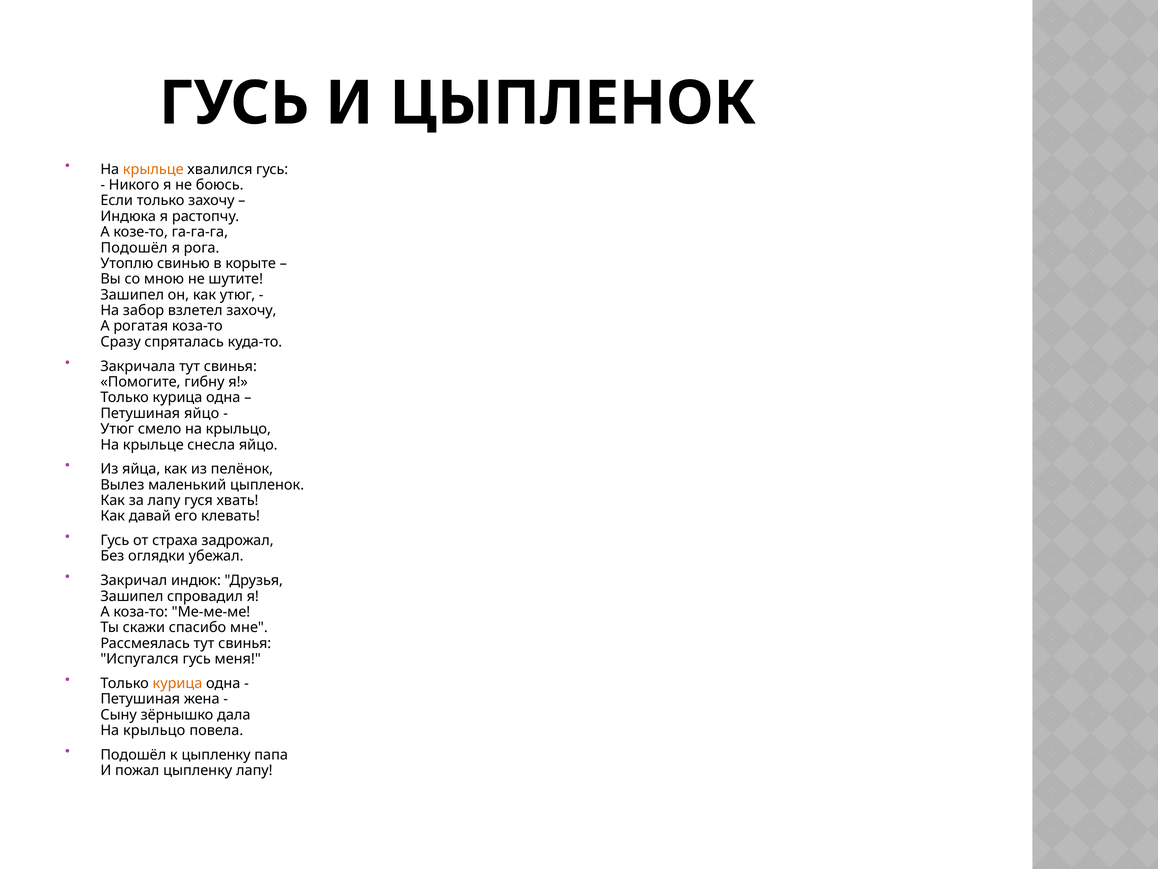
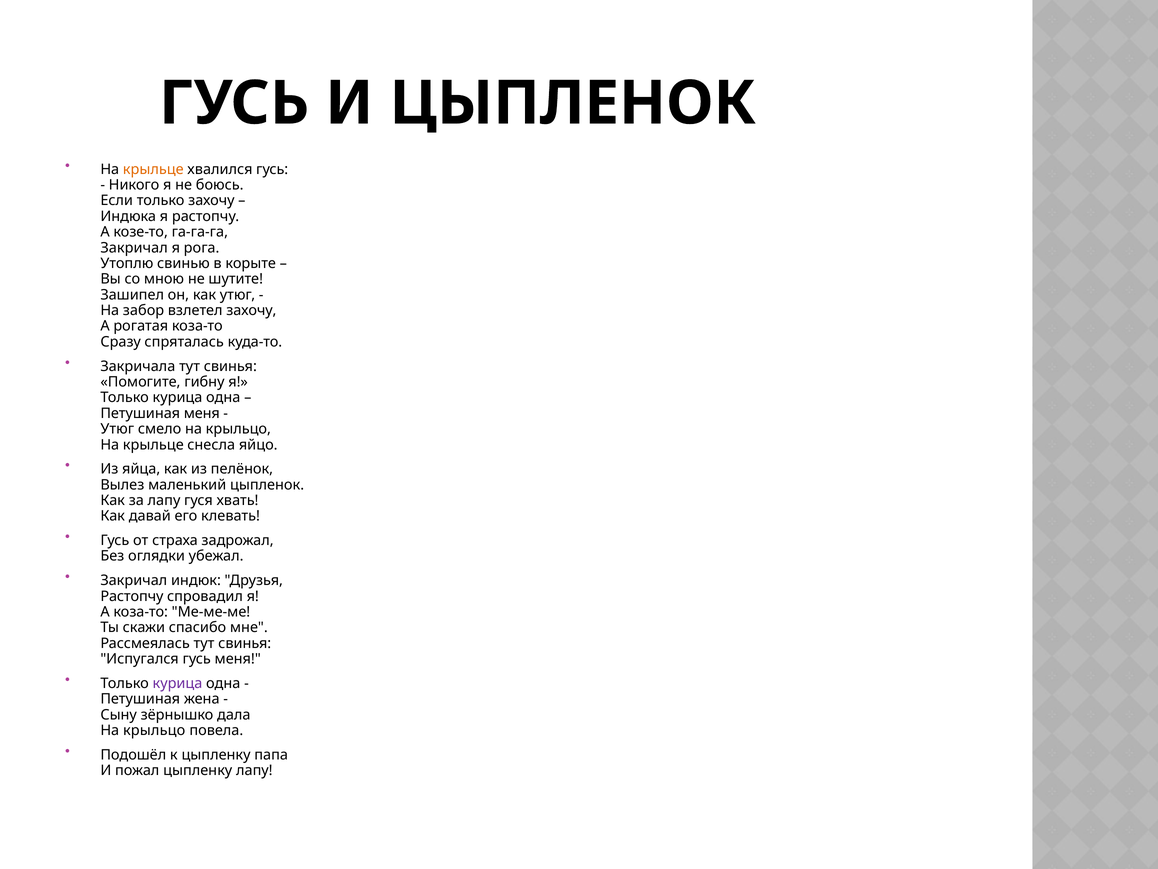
Подошёл: Подошёл -> Закричал (134, 248)
Петушиная яйцо: яйцо -> меня (202, 413)
Зашипел: Зашипел -> Растопчу (132, 596)
курица colour: orange -> purple (177, 683)
